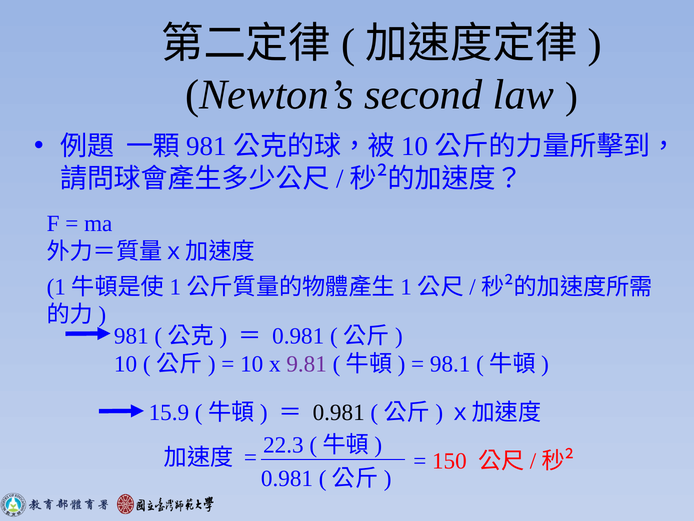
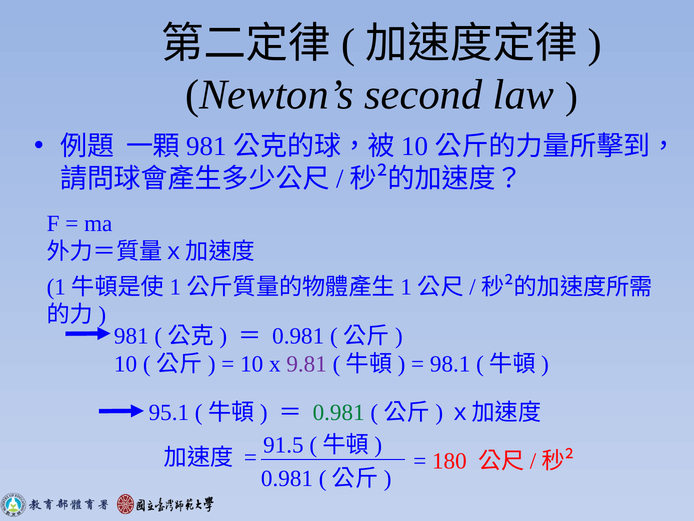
15.9: 15.9 -> 95.1 (169, 412)
0.981 colour: black -> green (339, 412)
22.3: 22.3 -> 91.5 (283, 445)
150: 150 -> 180 (449, 460)
